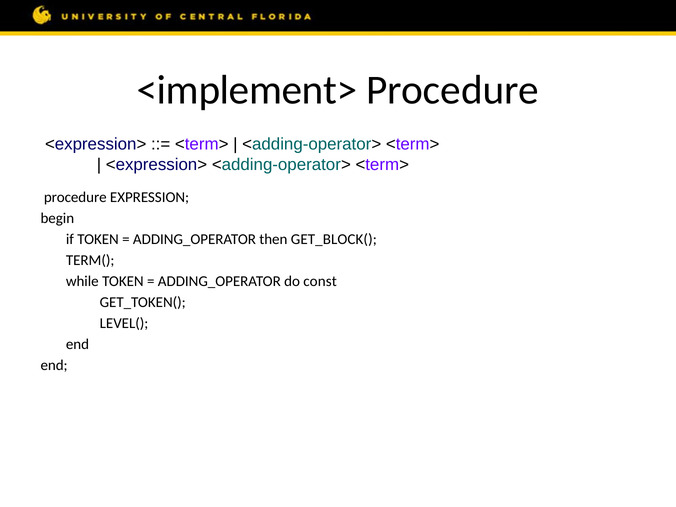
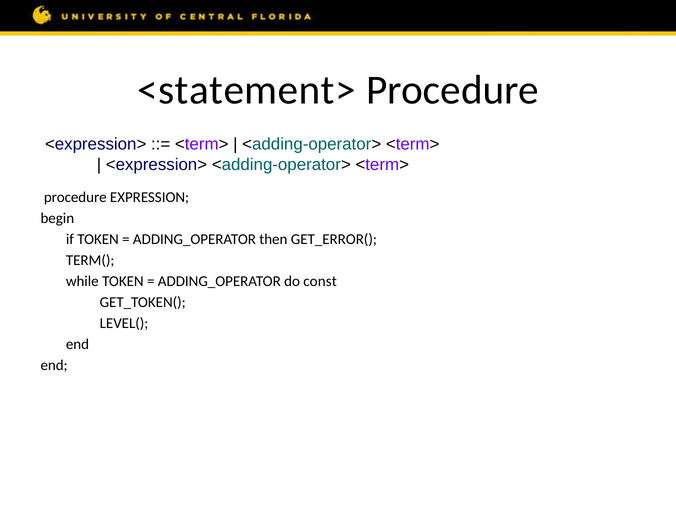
<implement>: <implement> -> <statement> (247, 90)
GET_BLOCK(: GET_BLOCK( -> GET_ERROR( (334, 239)
